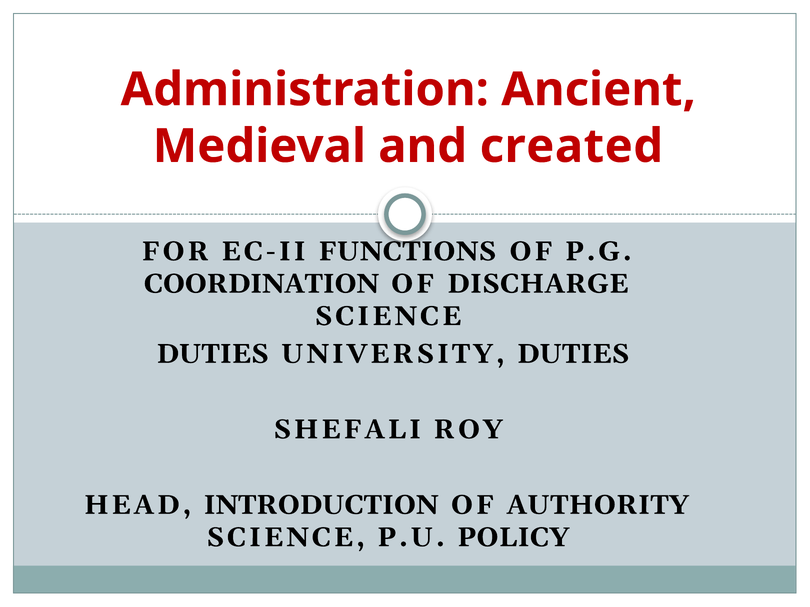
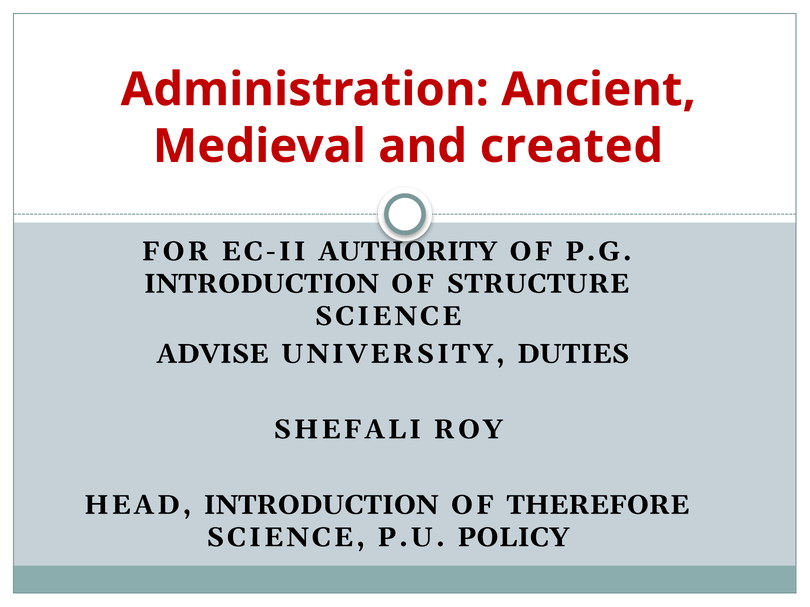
FUNCTIONS: FUNCTIONS -> AUTHORITY (408, 252)
COORDINATION: COORDINATION -> INTRODUCTION (261, 284)
DISCHARGE: DISCHARGE -> STRUCTURE (538, 284)
DUTIES: DUTIES -> ADVISE (213, 354)
AUTHORITY: AUTHORITY -> THEREFORE (598, 505)
